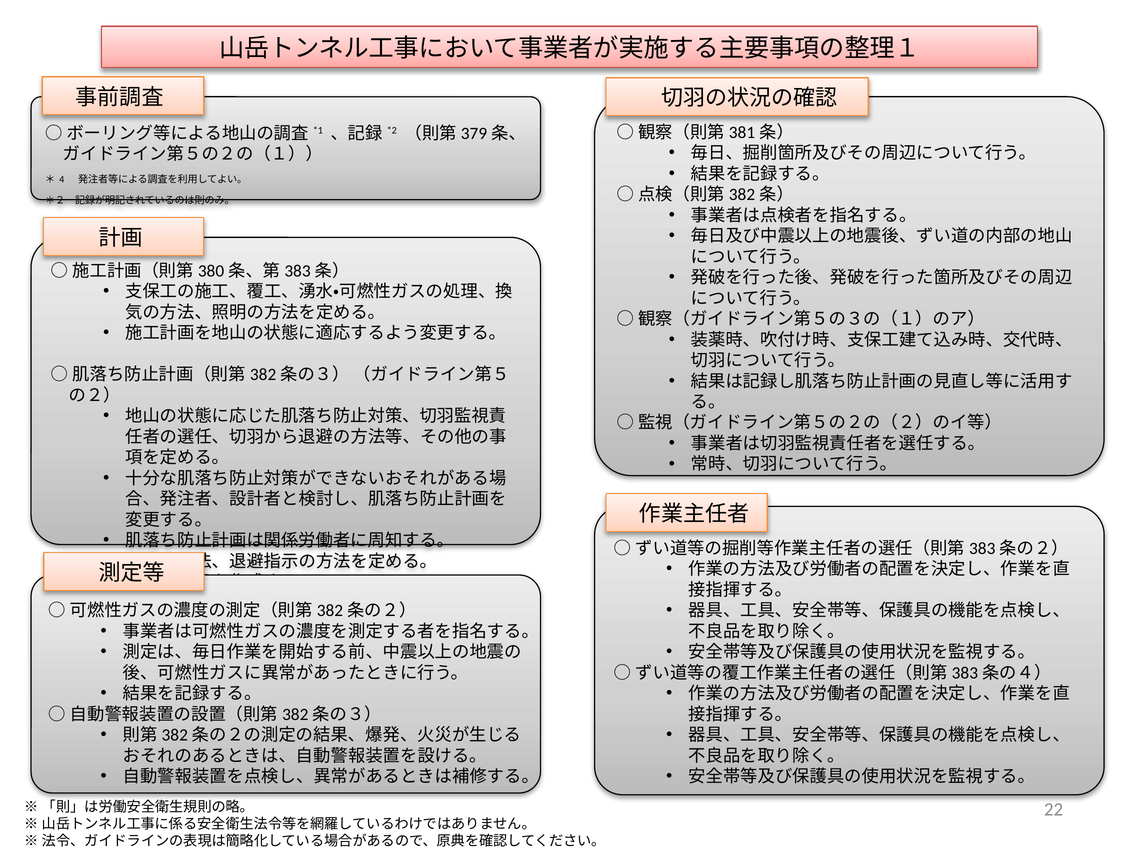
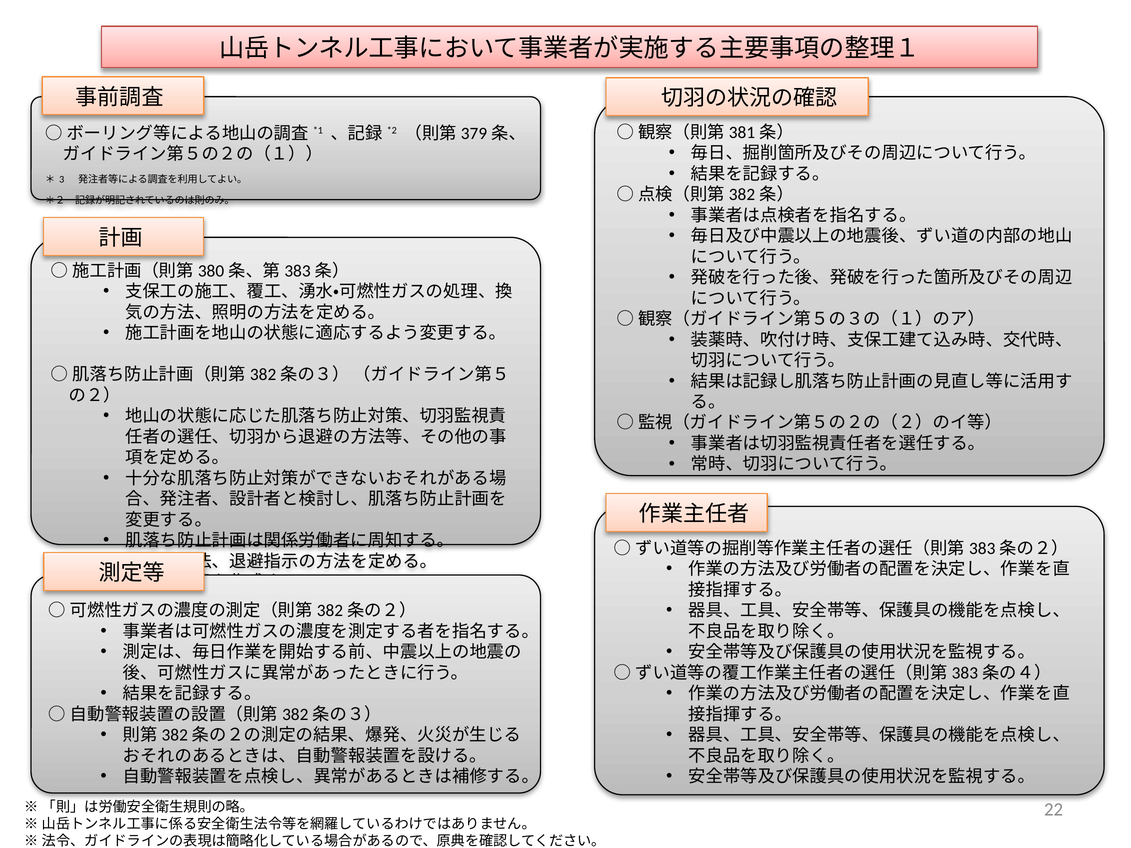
4: 4 -> 3 (62, 180)
